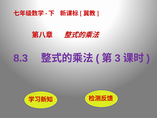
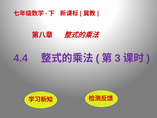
8.3: 8.3 -> 4.4 (21, 58)
